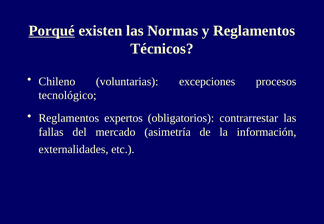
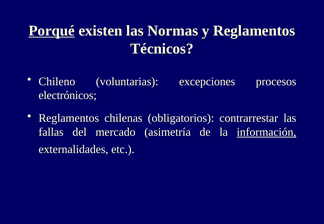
tecnológico: tecnológico -> electrónicos (68, 96)
expertos: expertos -> chilenas (123, 118)
información underline: none -> present (267, 132)
